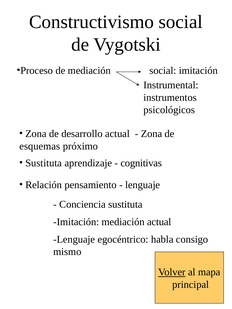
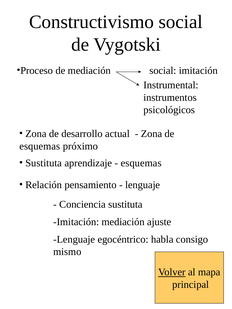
cognitivas: cognitivas -> esquemas (141, 163)
mediación actual: actual -> ajuste (159, 222)
